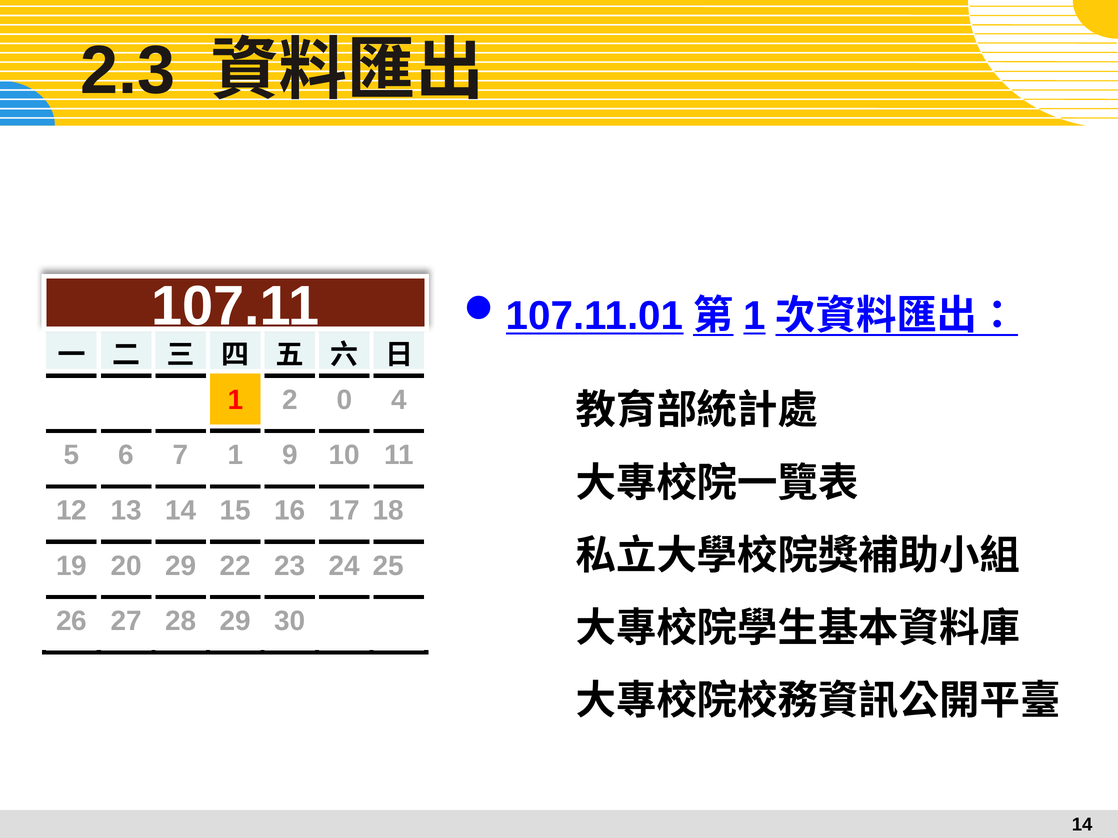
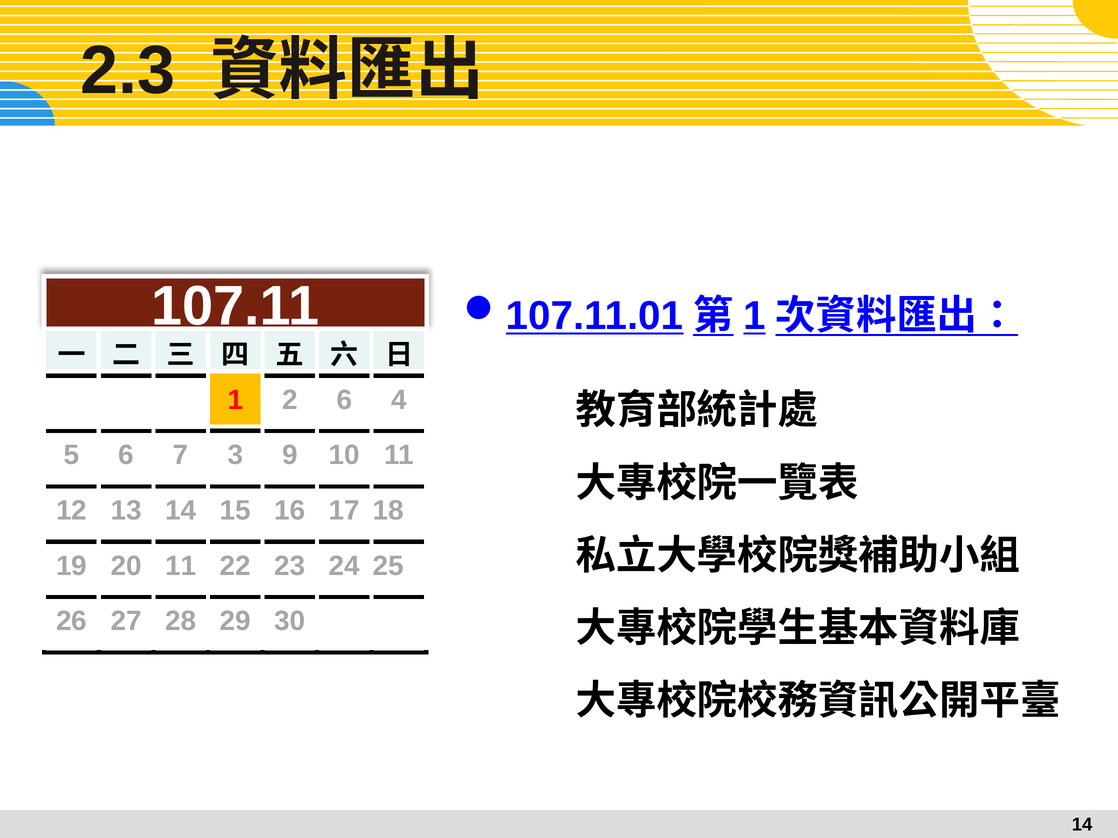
2 0: 0 -> 6 (344, 400)
7 1: 1 -> 3 (235, 455)
20 29: 29 -> 11 (181, 566)
